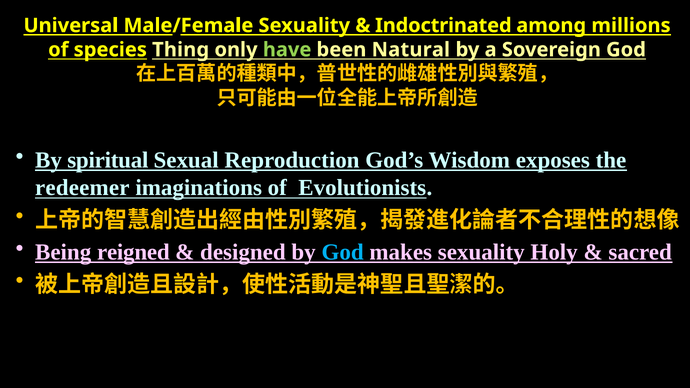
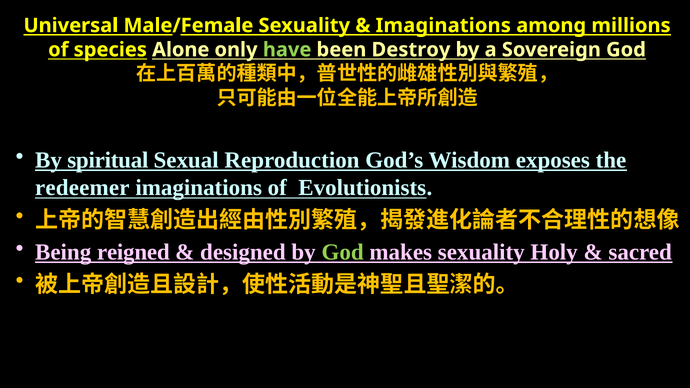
Indoctrinated: Indoctrinated -> Imaginations (443, 26)
Thing: Thing -> Alone (181, 50)
Natural: Natural -> Destroy (411, 50)
God colour: light blue -> light green (343, 252)
